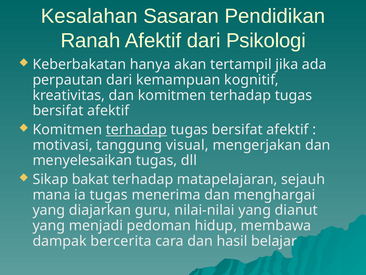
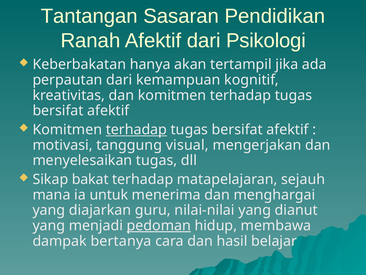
Kesalahan: Kesalahan -> Tantangan (89, 16)
ia tugas: tugas -> untuk (109, 194)
pedoman underline: none -> present (159, 225)
bercerita: bercerita -> bertanya (121, 241)
